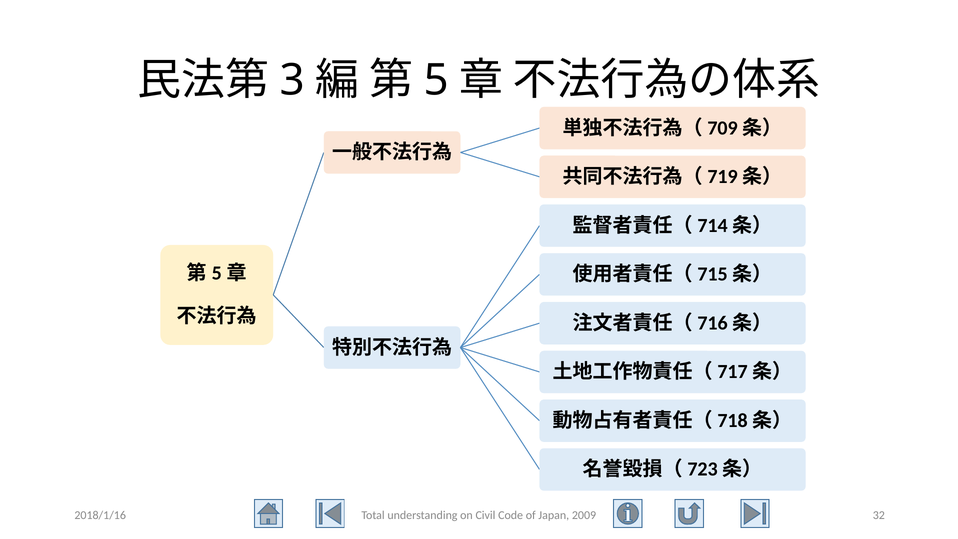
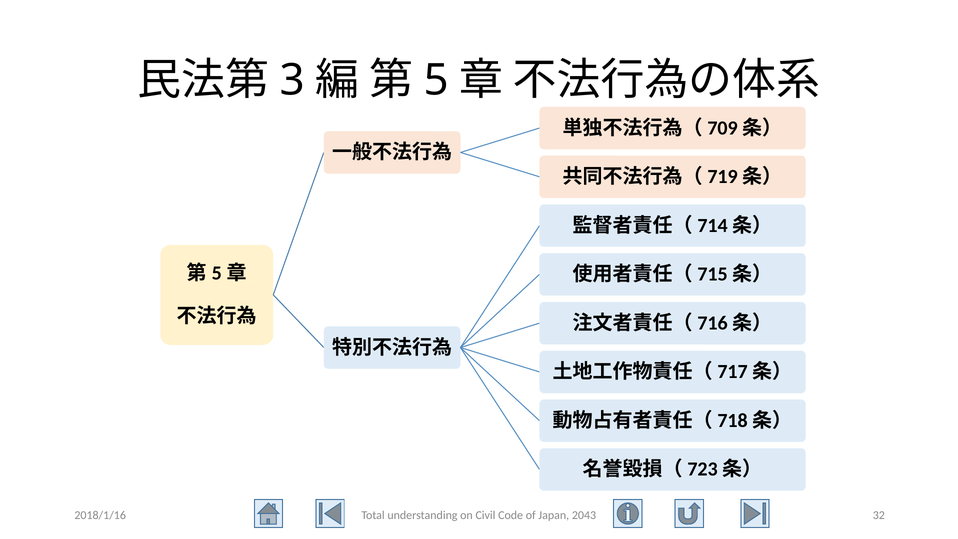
2009: 2009 -> 2043 (584, 515)
